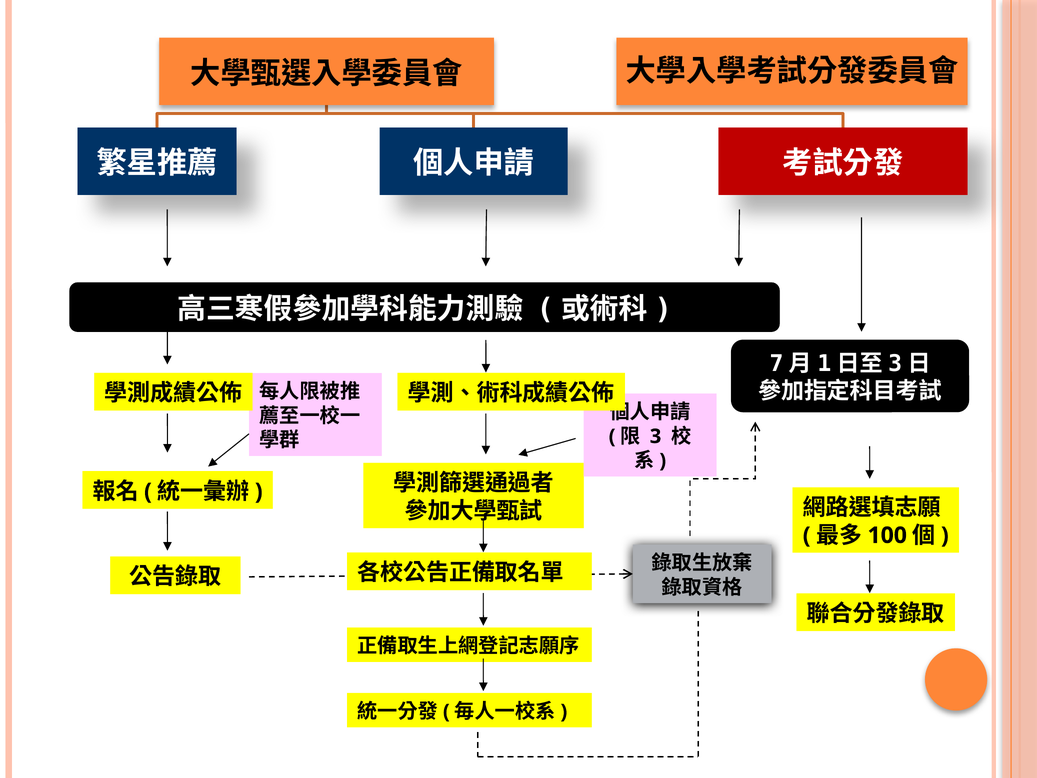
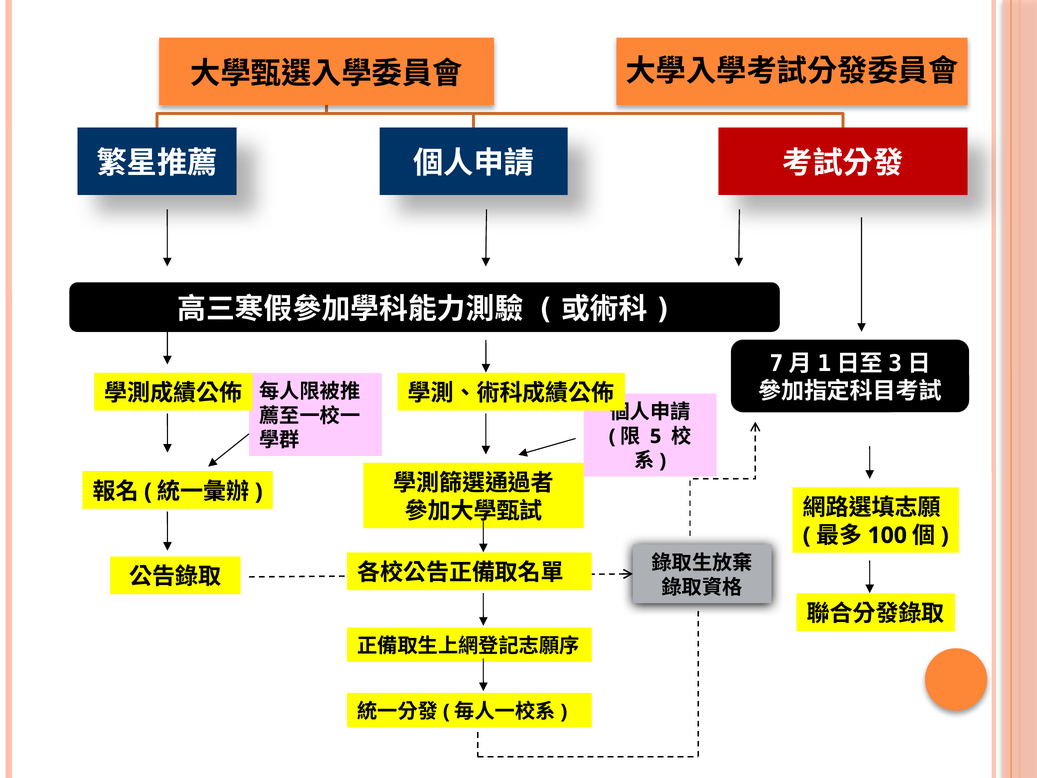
3: 3 -> 5 (656, 436)
